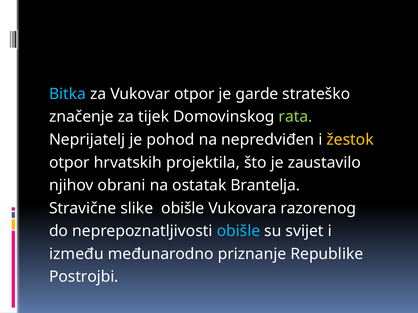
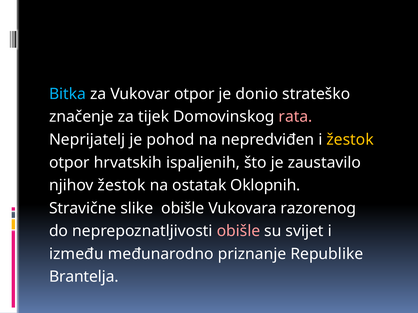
garde: garde -> donio (257, 94)
rata colour: light green -> pink (295, 117)
projektila: projektila -> ispaljenih (203, 163)
njihov obrani: obrani -> žestok (122, 186)
Brantelja: Brantelja -> Oklopnih (265, 186)
obišle colour: light blue -> pink (238, 231)
Postrojbi: Postrojbi -> Brantelja (84, 277)
